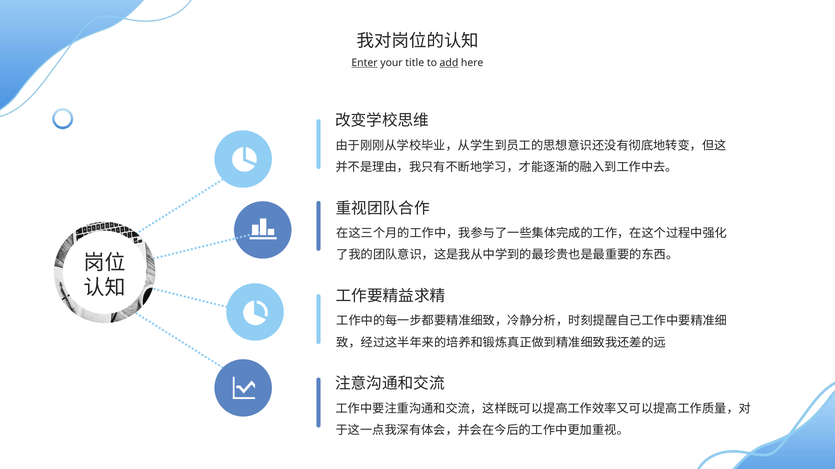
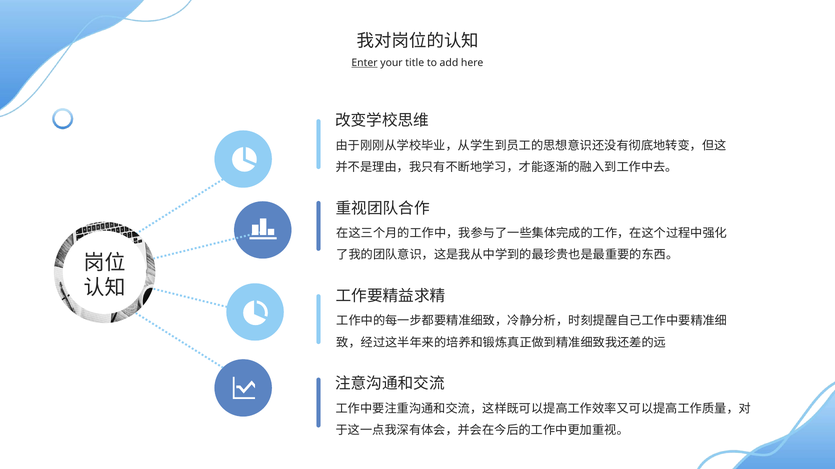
add underline: present -> none (449, 63)
